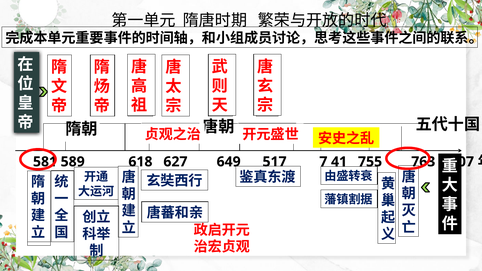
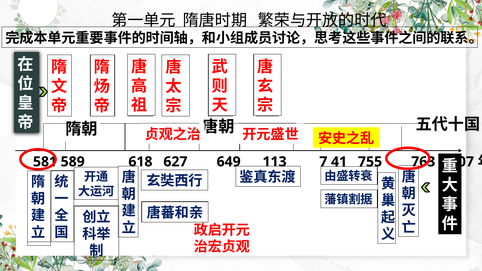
517: 517 -> 113 (275, 162)
